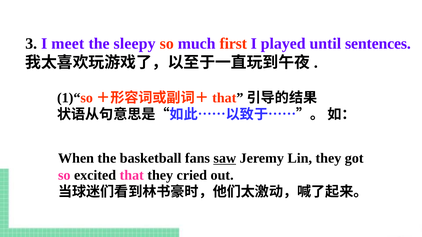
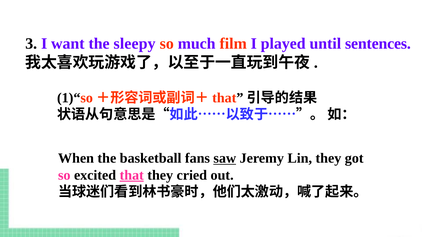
meet: meet -> want (68, 44)
first: first -> film (233, 44)
that underline: none -> present (132, 175)
